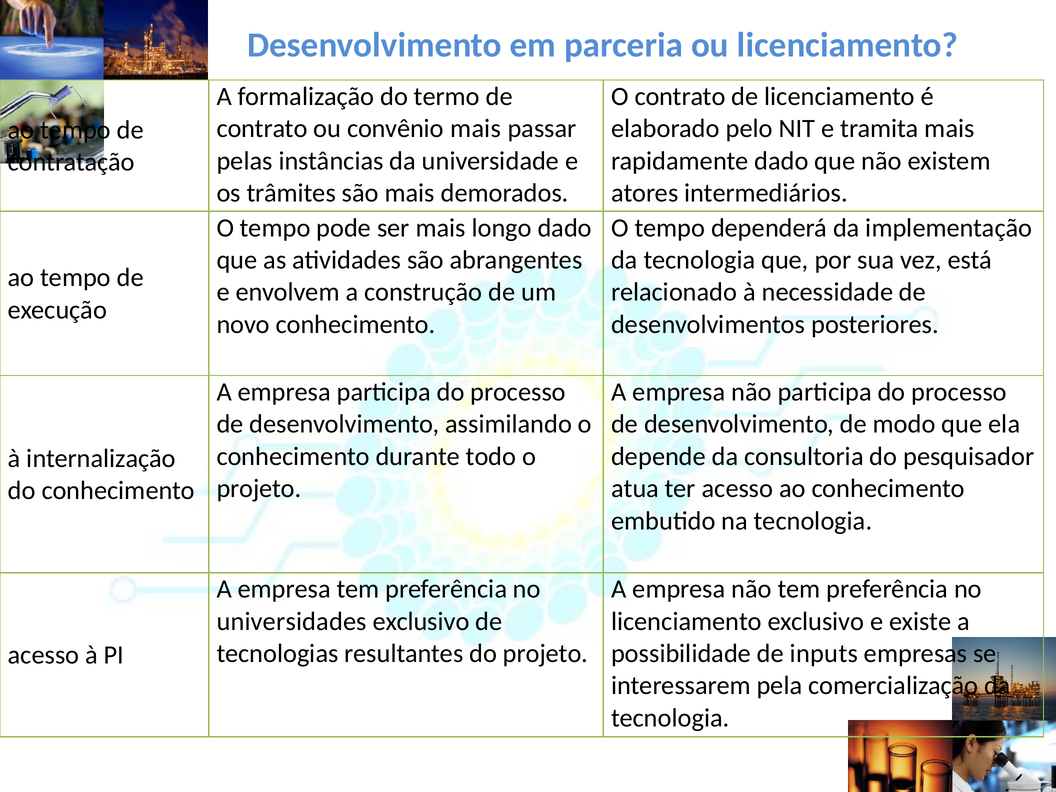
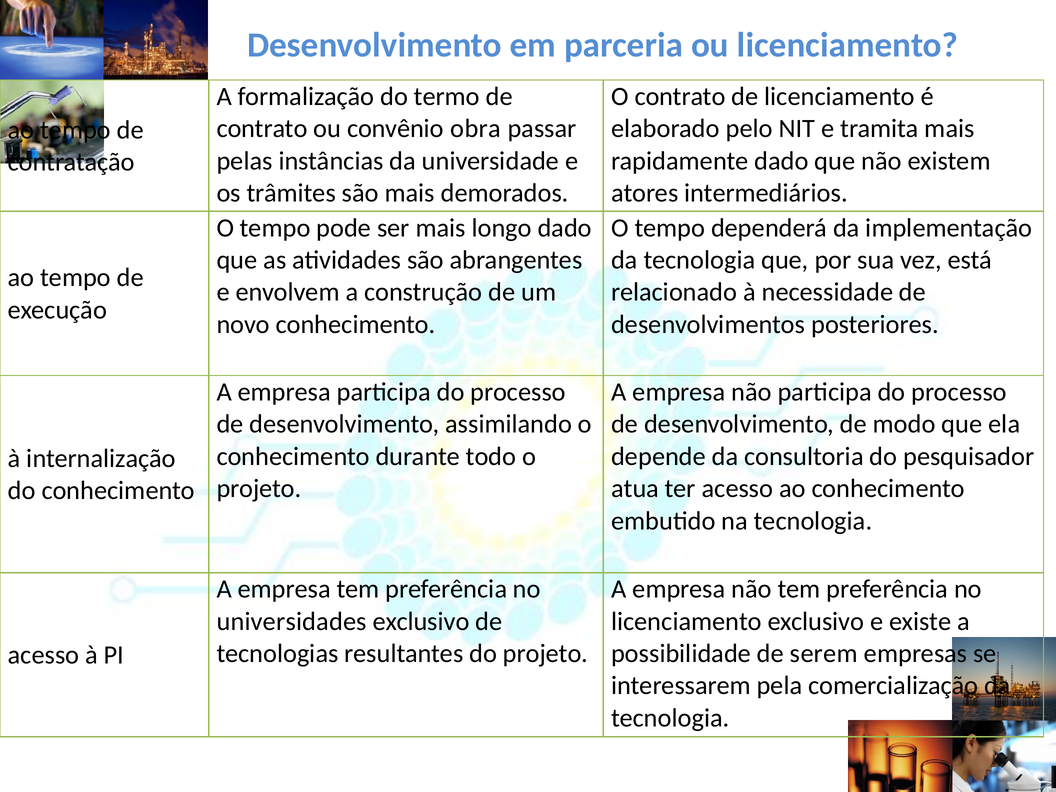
convênio mais: mais -> obra (476, 129)
inputs: inputs -> serem (824, 654)
